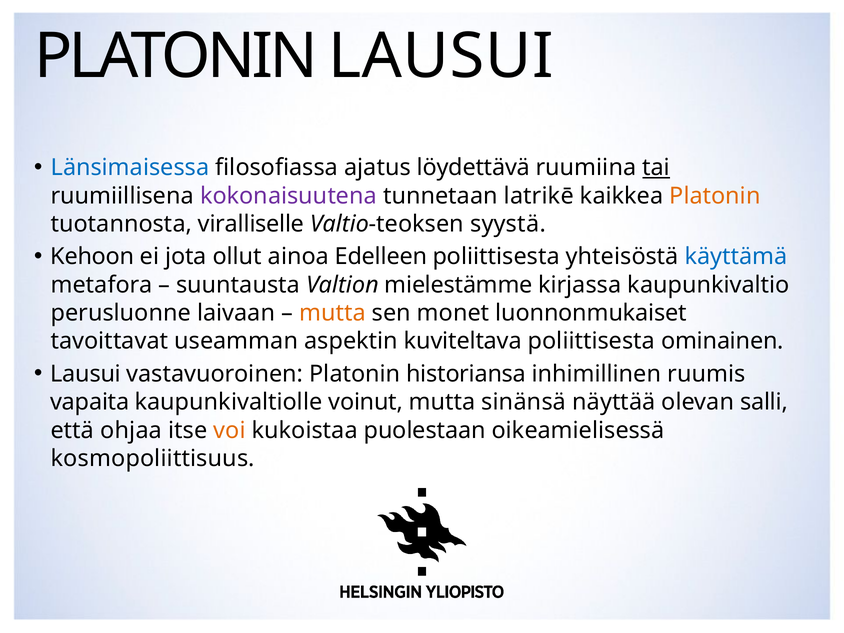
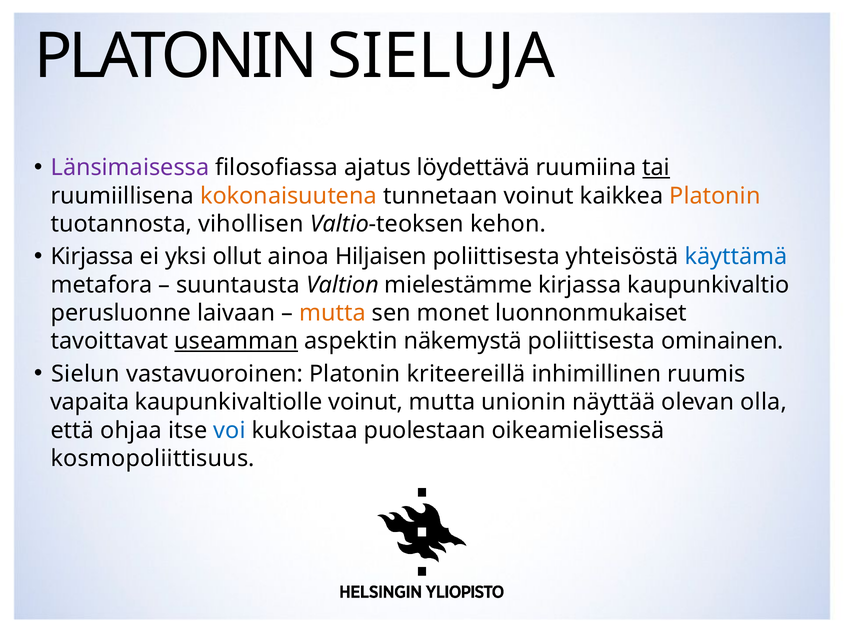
PLATONIN LAUSUI: LAUSUI -> SIELUJA (441, 56)
Länsimaisessa colour: blue -> purple (130, 168)
kokonaisuutena colour: purple -> orange (288, 196)
tunnetaan latrikē: latrikē -> voinut (539, 196)
viralliselle: viralliselle -> vihollisen (251, 224)
syystä: syystä -> kehon (508, 224)
Kehoon: Kehoon -> Kirjassa (92, 257)
jota: jota -> yksi (186, 257)
Edelleen: Edelleen -> Hiljaisen (381, 257)
useamman underline: none -> present (236, 341)
kuviteltava: kuviteltava -> näkemystä (463, 341)
Lausui: Lausui -> Sielun (85, 374)
historiansa: historiansa -> kriteereillä (466, 374)
sinänsä: sinänsä -> unionin (524, 402)
salli: salli -> olla (764, 402)
voi colour: orange -> blue (230, 430)
